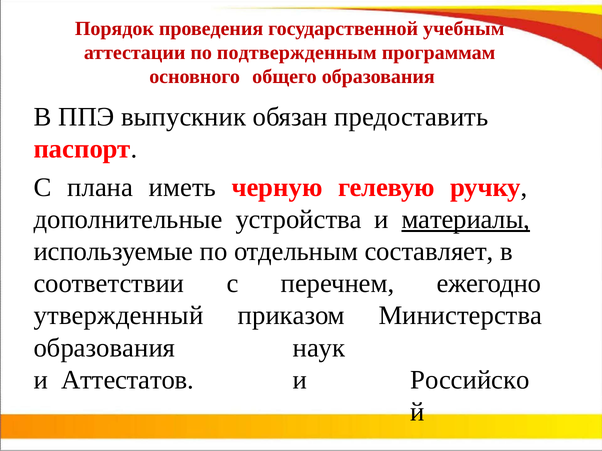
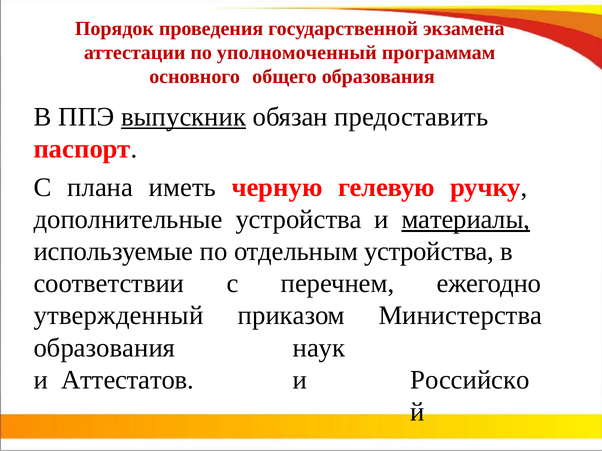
учебным: учебным -> экзамена (464, 29)
подтвержденным: подтвержденным -> уполномоченный (297, 53)
выпускник underline: none -> present (184, 117)
отдельным составляет: составляет -> устройства (429, 252)
